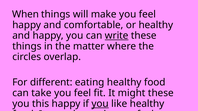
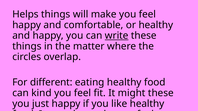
When: When -> Helps (25, 14)
take: take -> kind (41, 93)
this: this -> just (41, 104)
you underline: present -> none (100, 104)
